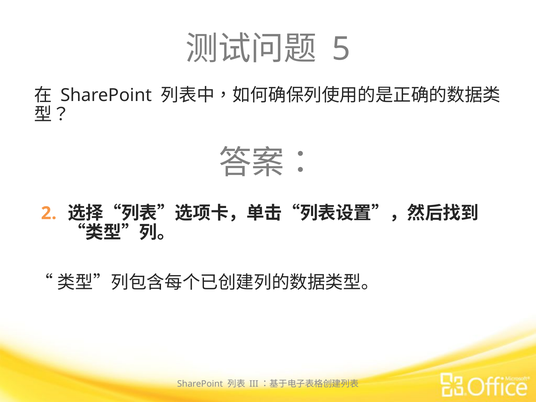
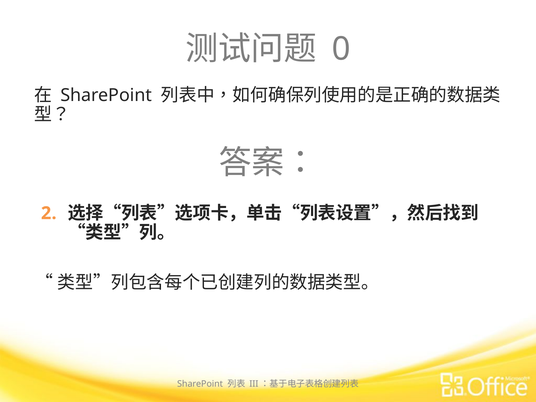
5: 5 -> 0 (341, 49)
